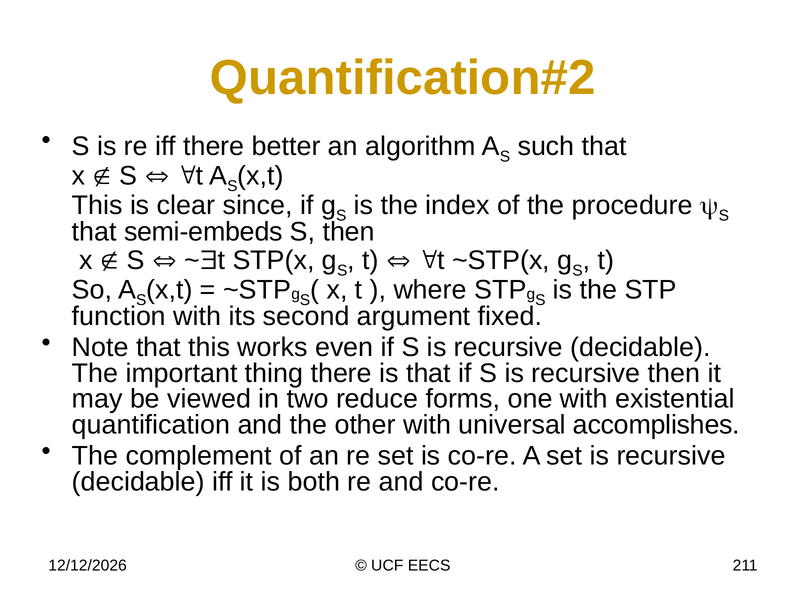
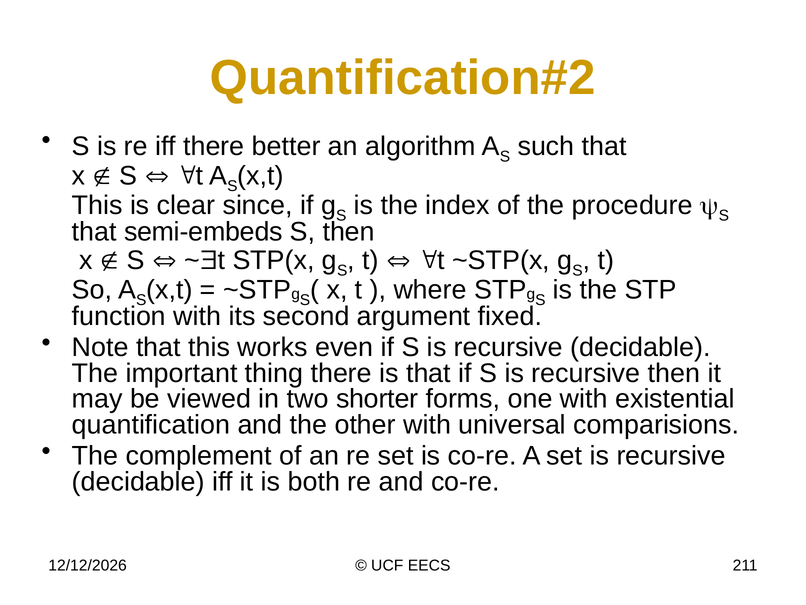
reduce: reduce -> shorter (377, 399)
accomplishes: accomplishes -> comparisions (656, 425)
